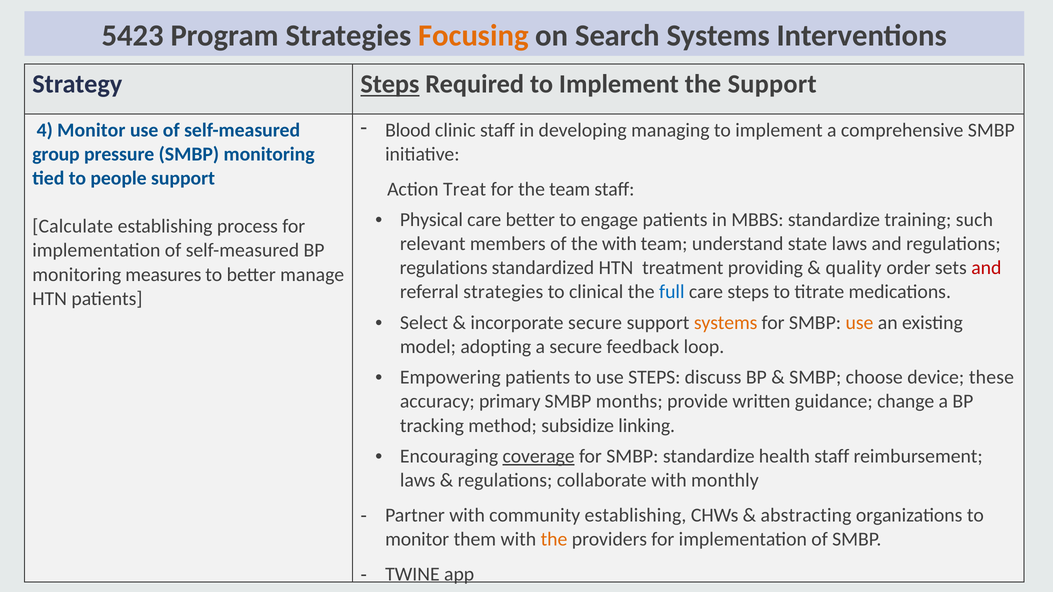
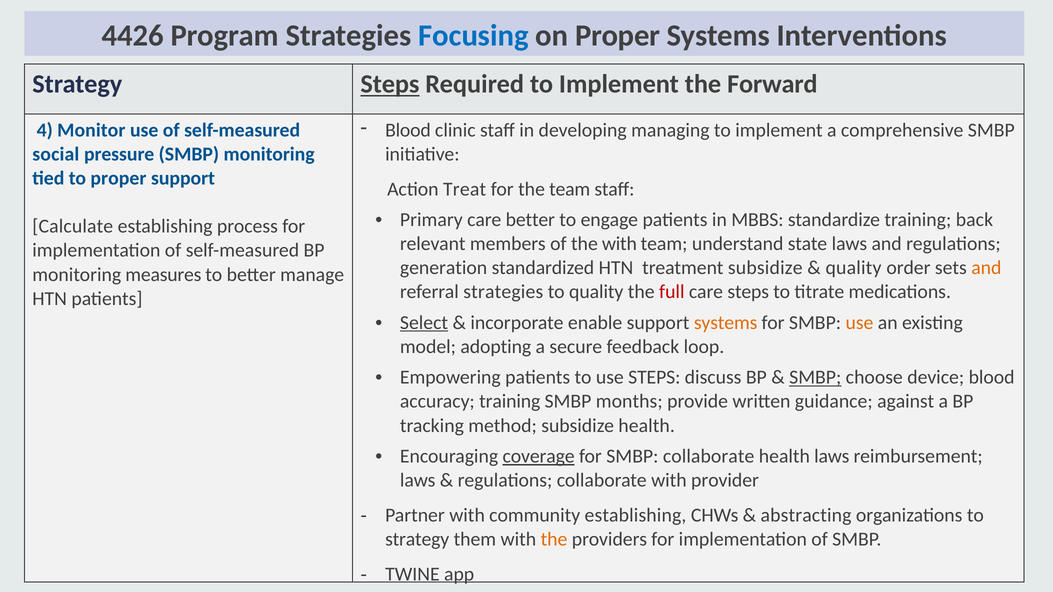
5423: 5423 -> 4426 (133, 36)
Focusing colour: orange -> blue (473, 36)
on Search: Search -> Proper (618, 36)
the Support: Support -> Forward (772, 84)
group: group -> social (56, 154)
to people: people -> proper (118, 178)
Physical: Physical -> Primary (431, 220)
such: such -> back (974, 220)
regulations: regulations -> generation (444, 268)
treatment providing: providing -> subsidize (765, 268)
and colour: red -> orange (986, 268)
to clinical: clinical -> quality (596, 292)
full colour: blue -> red (672, 292)
Select underline: none -> present (424, 323)
incorporate secure: secure -> enable (595, 323)
SMBP underline: none -> present (815, 378)
device these: these -> blood (992, 378)
accuracy primary: primary -> training (510, 402)
change: change -> against (906, 402)
subsidize linking: linking -> health (647, 426)
SMBP standardize: standardize -> collaborate (709, 456)
health staff: staff -> laws (832, 456)
monthly: monthly -> provider (725, 481)
monitor: monitor -> strategy (417, 540)
